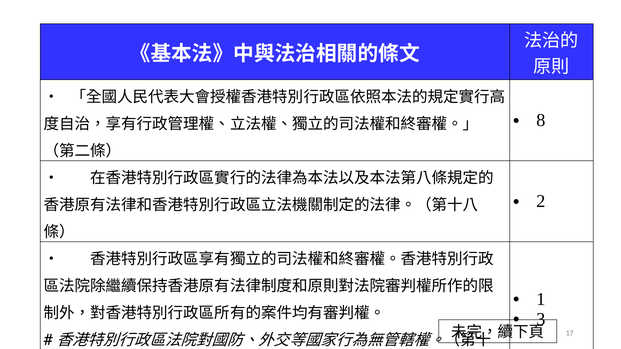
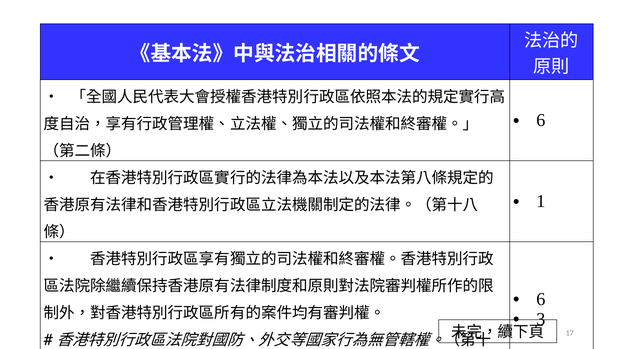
8: 8 -> 6 (541, 121)
2: 2 -> 1 (541, 202)
1: 1 -> 6 (541, 300)
